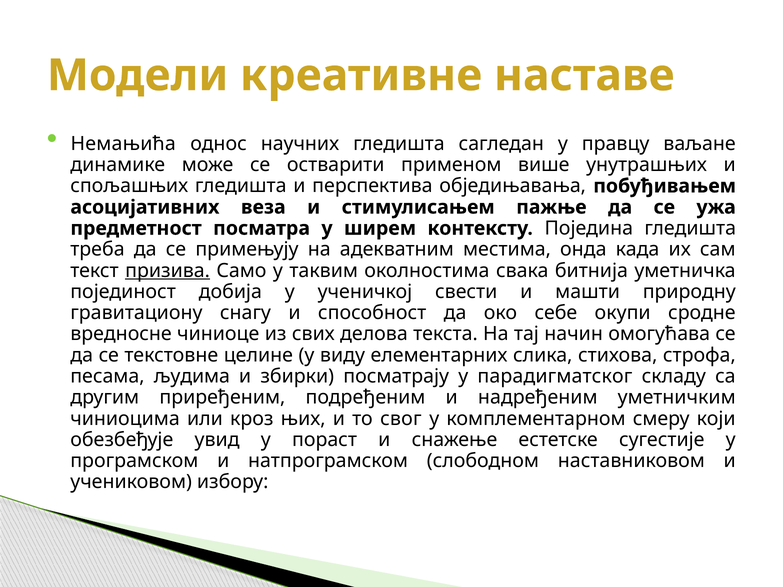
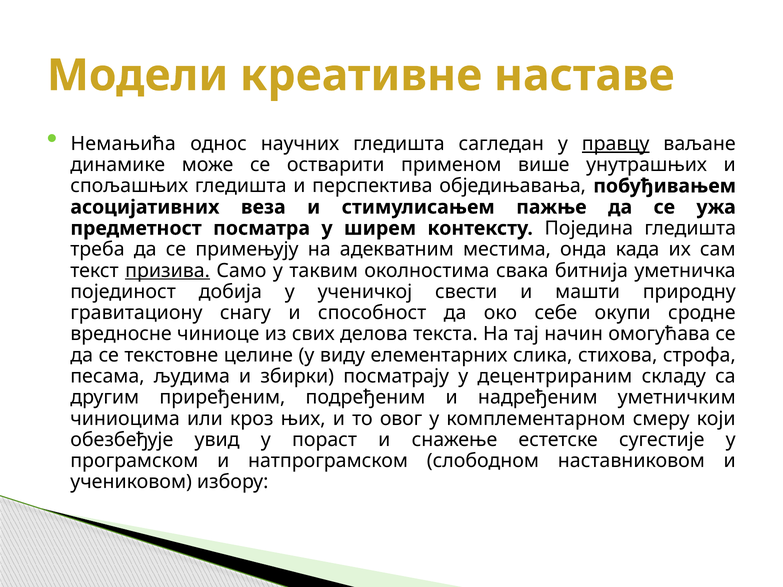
правцу underline: none -> present (616, 144)
парадигматског: парадигматског -> децентрираним (555, 376)
свог: свог -> овог (401, 419)
